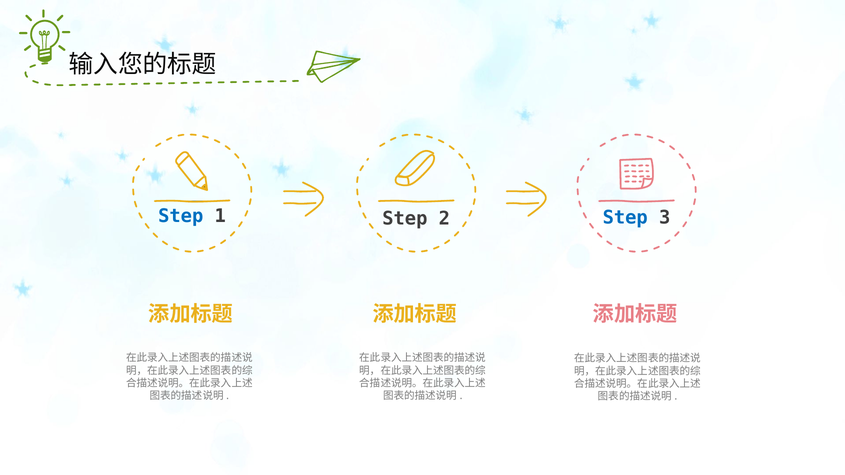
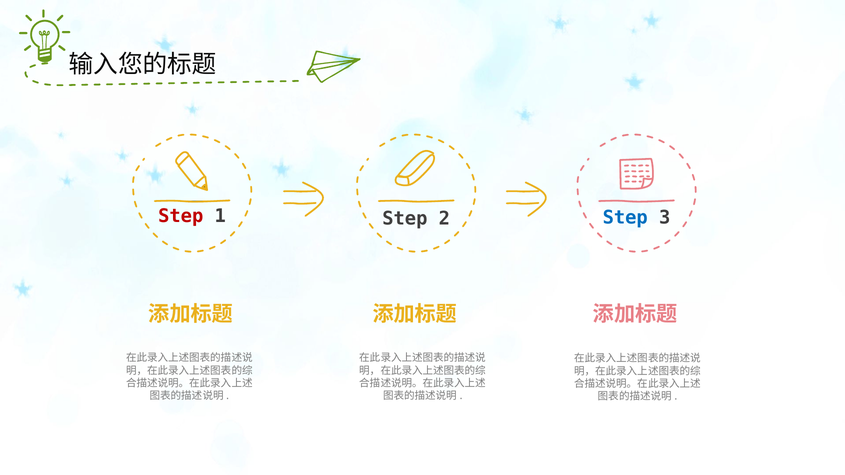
Step colour: blue -> red (181, 216)
